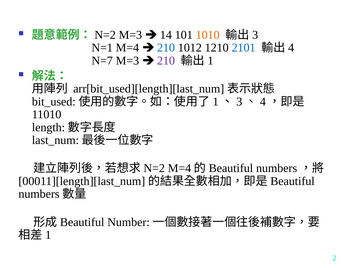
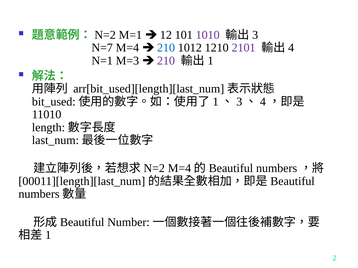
M=3: M=3 -> M=1 (130, 35)
14: 14 -> 12 (166, 35)
1010 colour: orange -> purple (208, 35)
N=1: N=1 -> N=7 (102, 48)
2101 colour: blue -> purple (244, 48)
N=7: N=7 -> N=1 (102, 61)
